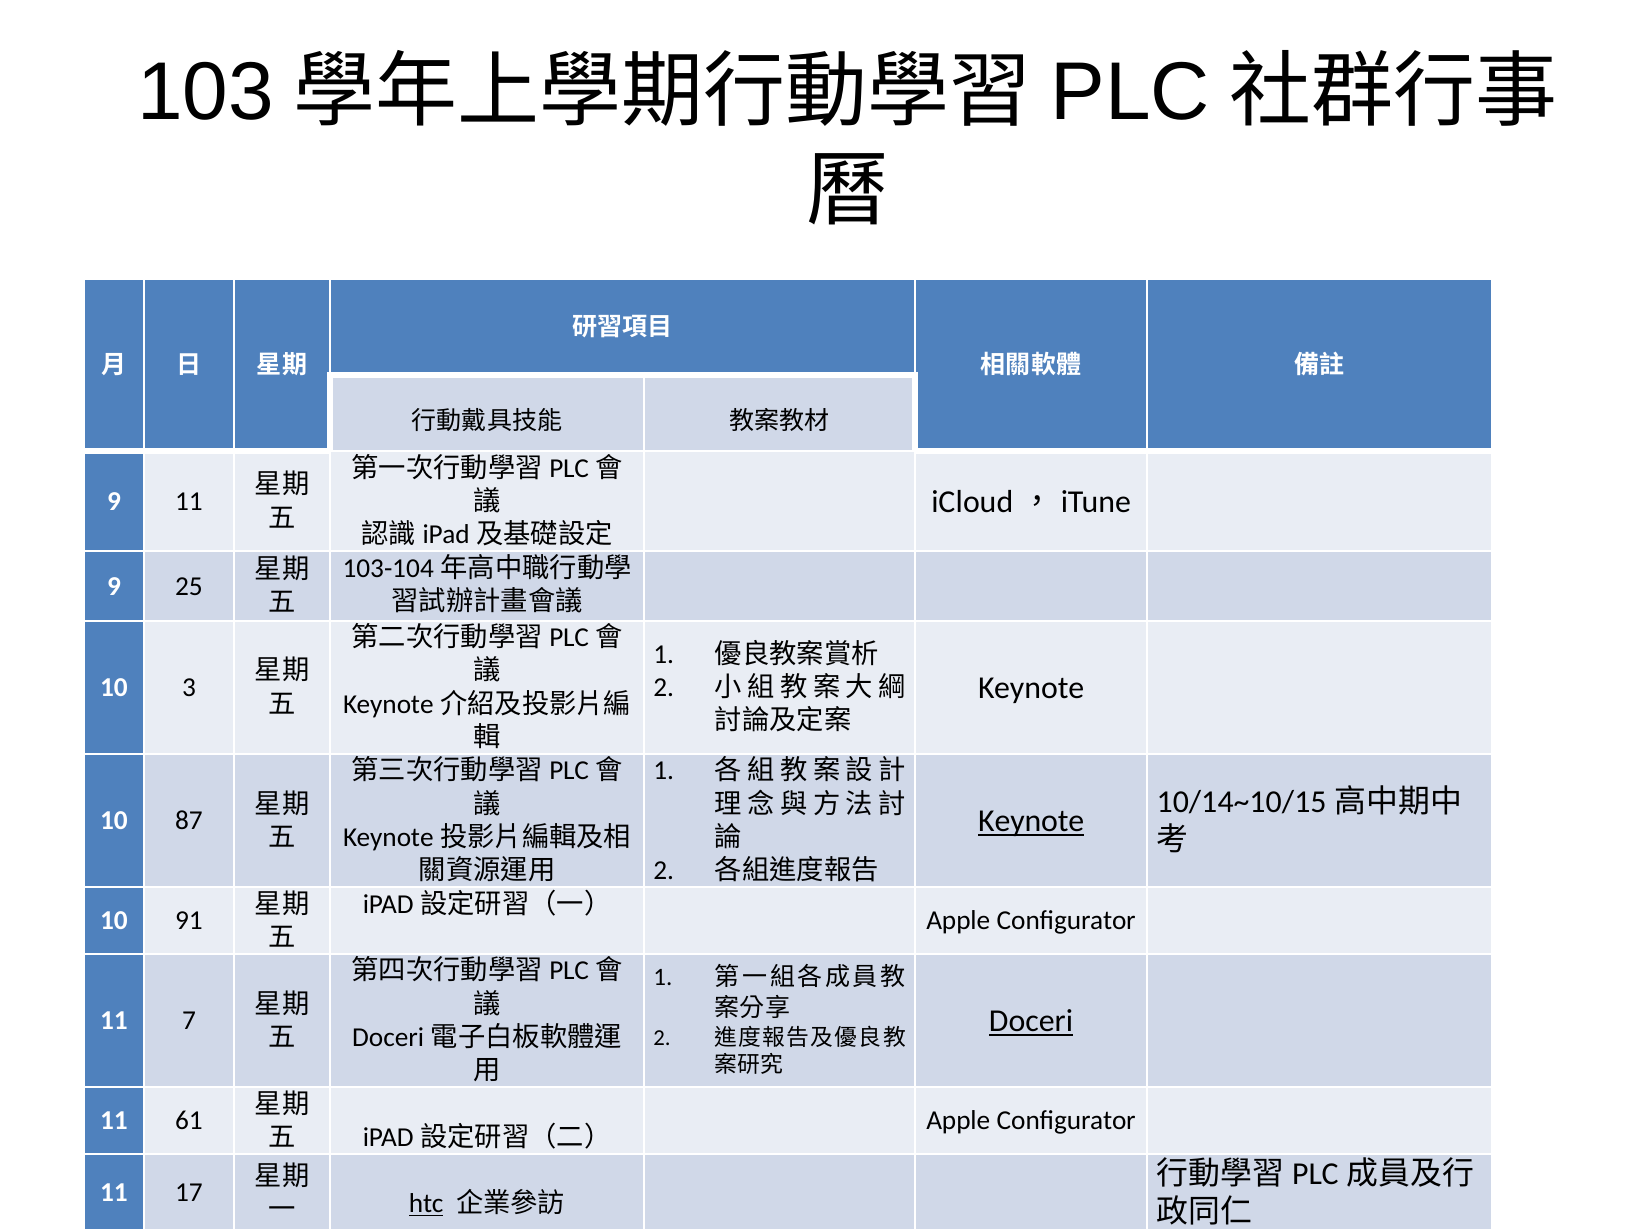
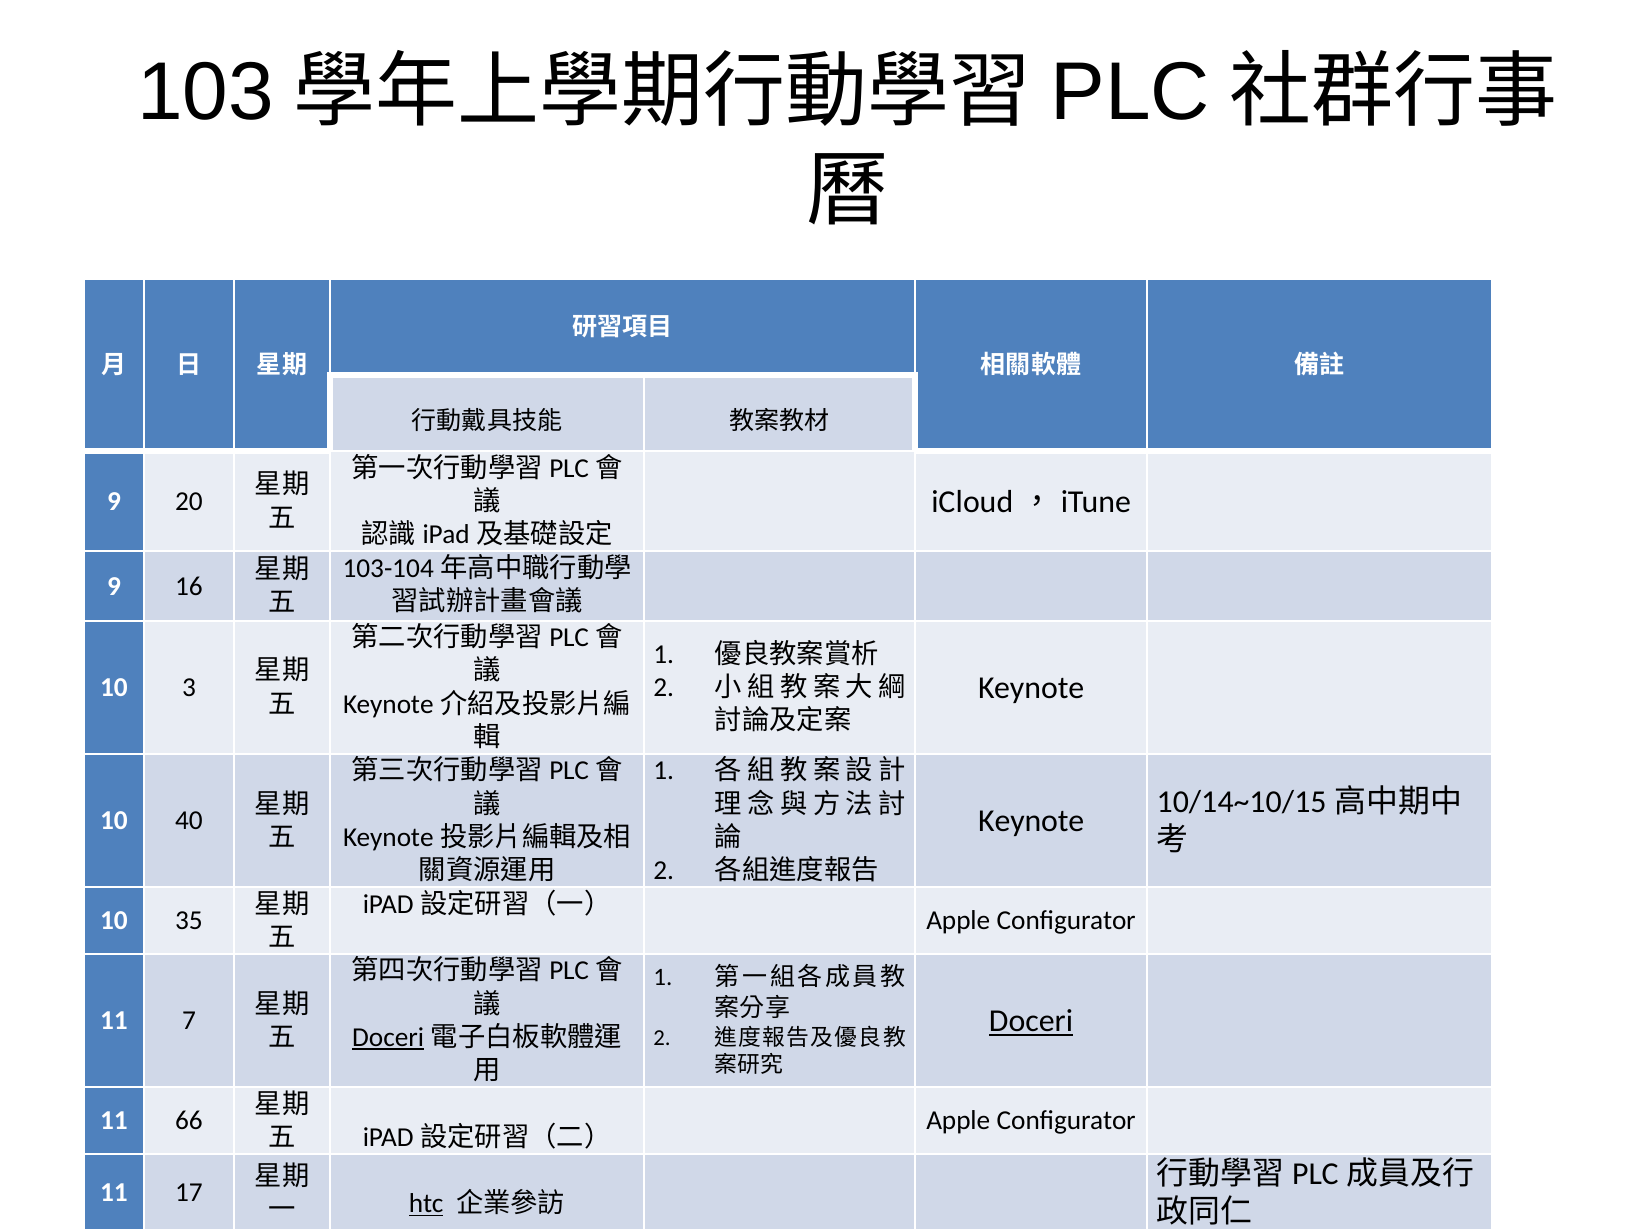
9 11: 11 -> 20 (189, 501)
25: 25 -> 16 (189, 586)
Keynote underline: present -> none (1031, 821)
87: 87 -> 40 (189, 821)
91: 91 -> 35 (189, 921)
Doceri underline: none -> present (388, 1038)
61: 61 -> 66 (189, 1121)
